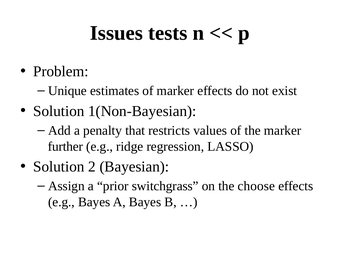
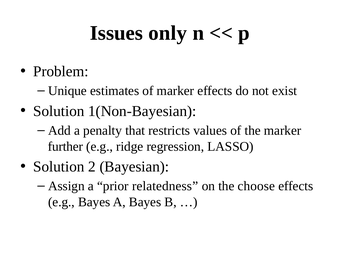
tests: tests -> only (168, 33)
switchgrass: switchgrass -> relatedness (165, 186)
